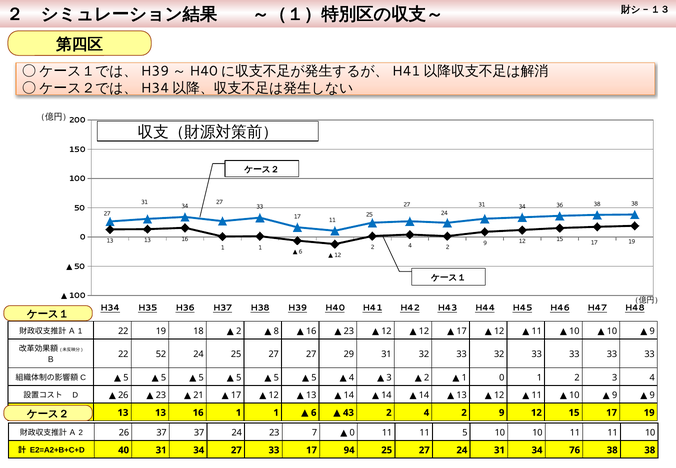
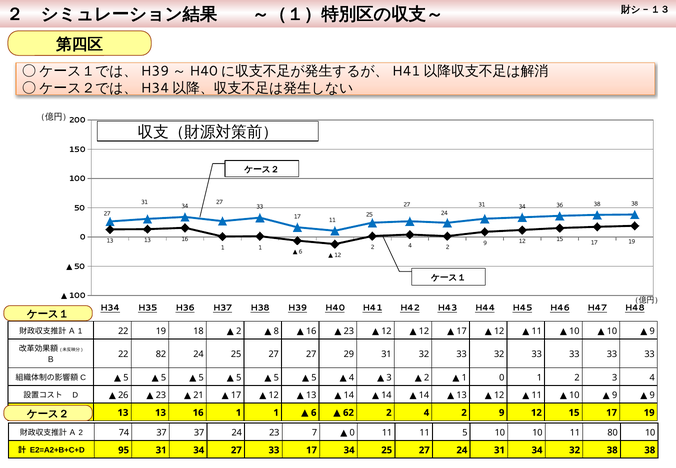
52: 52 -> 82 (161, 354)
43: 43 -> 62 (348, 413)
26: 26 -> 74 (124, 433)
10 11 11: 11 -> 80 (613, 433)
40: 40 -> 95 (124, 450)
17 94: 94 -> 34 (349, 450)
34 76: 76 -> 32 (575, 450)
